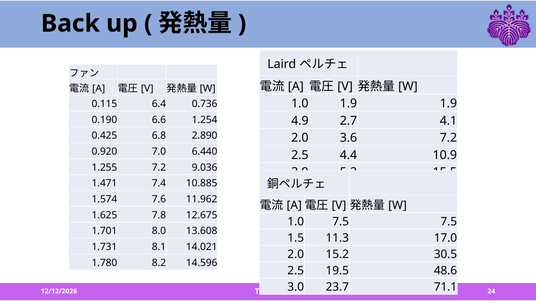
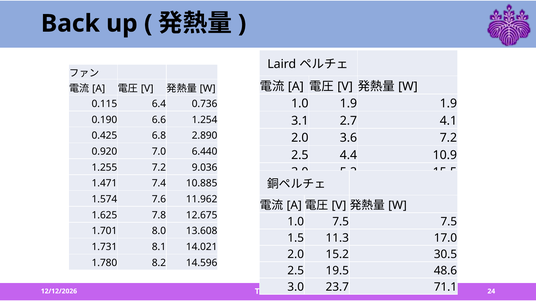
4.9: 4.9 -> 3.1 (300, 121)
